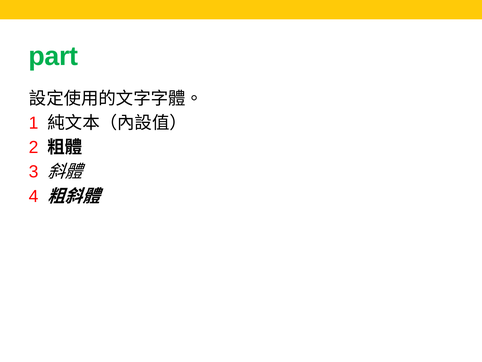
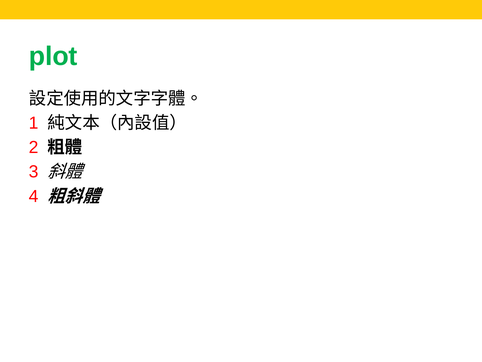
part: part -> plot (53, 56)
